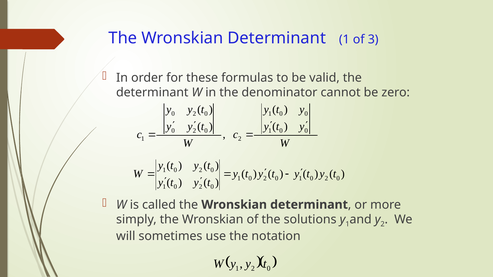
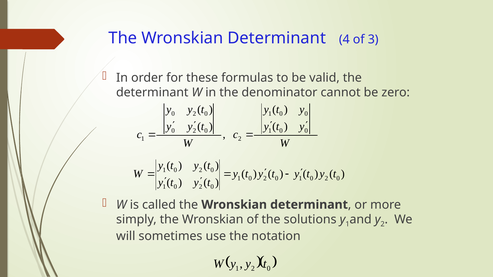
Determinant 1: 1 -> 4 (344, 39)
